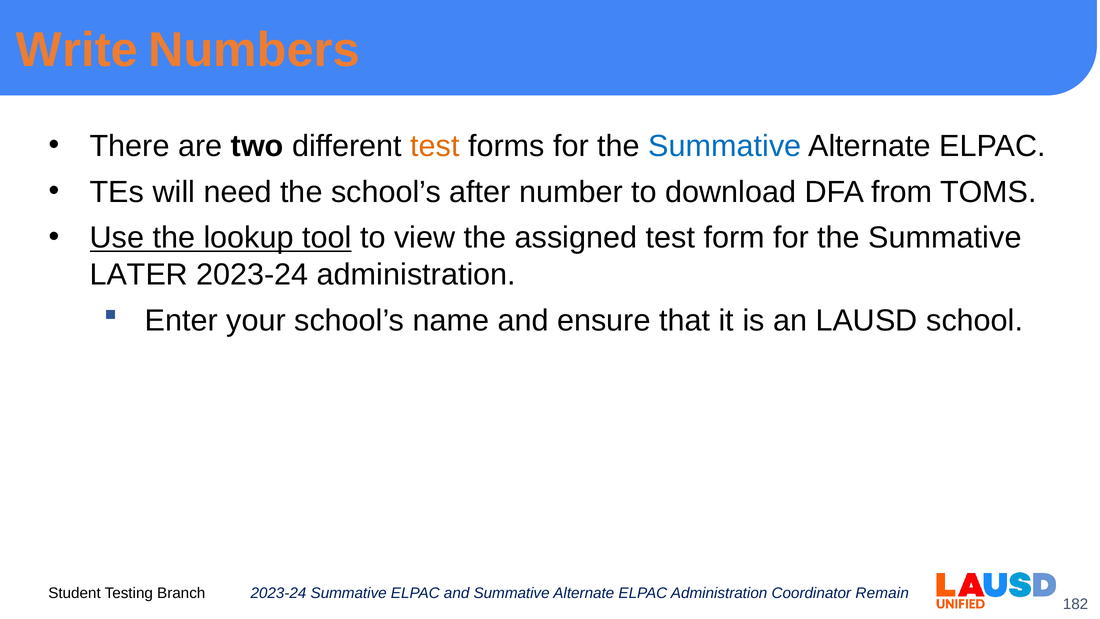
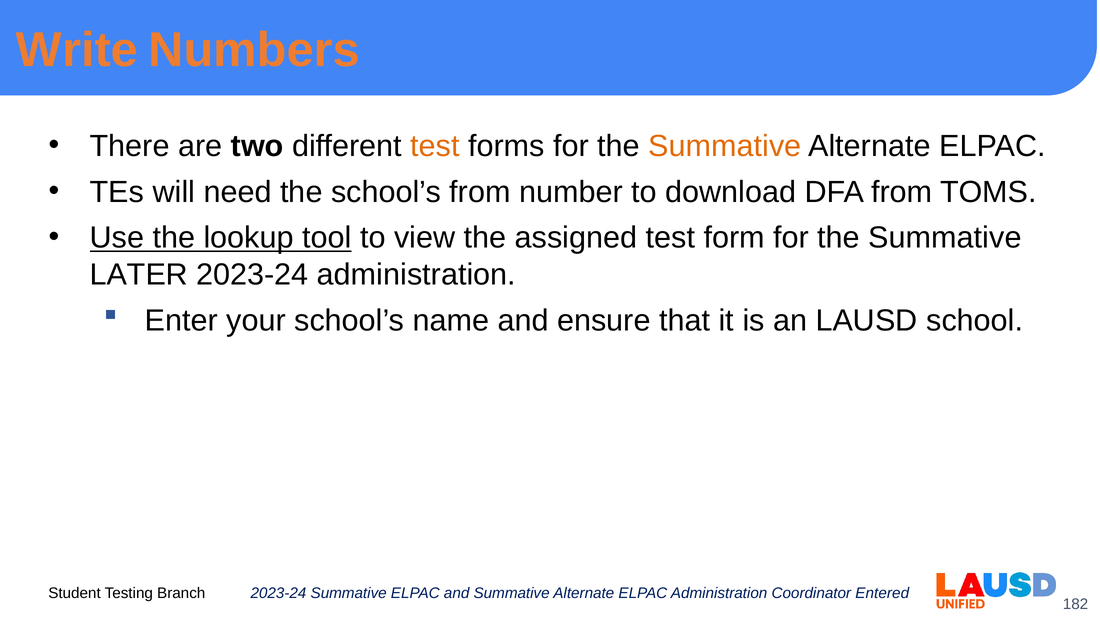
Summative colour: blue -> orange (725, 146)
school’s after: after -> from (480, 192)
Remain: Remain -> Entered (882, 593)
